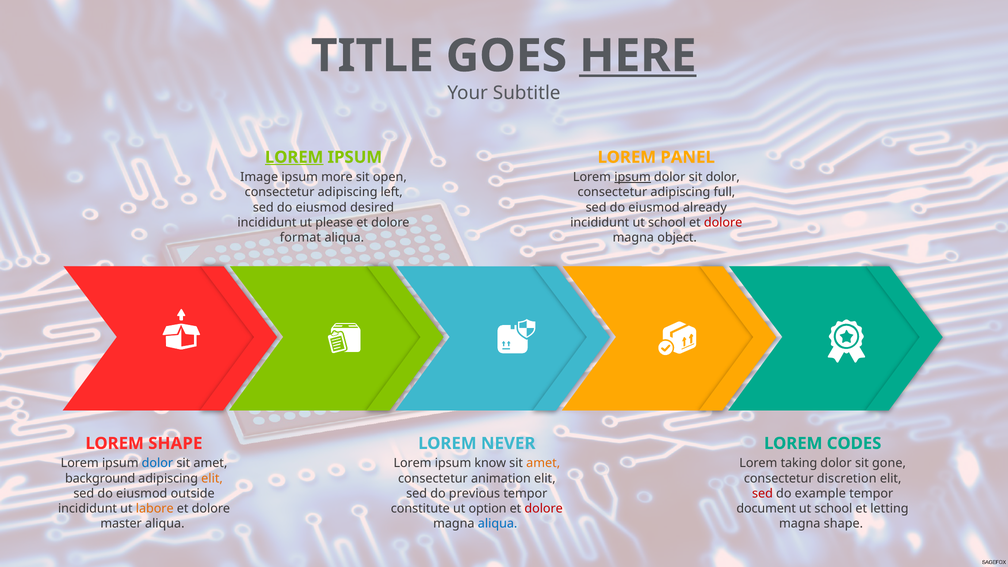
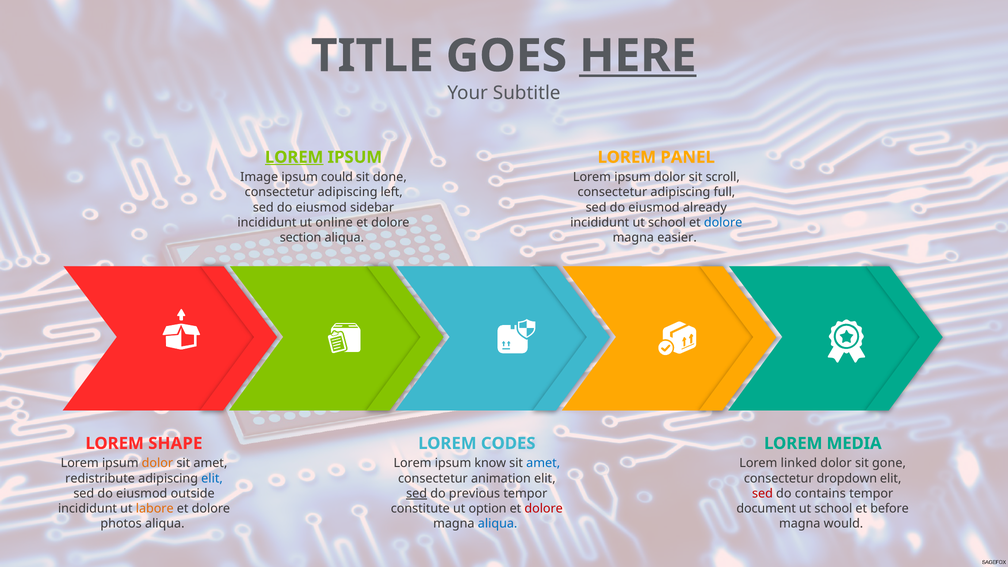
more: more -> could (337, 177)
open: open -> done (390, 177)
ipsum underline: present -> none (633, 177)
sit dolor: dolor -> scroll (723, 177)
desired: desired -> sidebar (372, 207)
please: please -> online (334, 222)
dolore colour: red -> blue (723, 222)
format: format -> section (301, 238)
object: object -> easier (677, 238)
NEVER: NEVER -> CODES (508, 443)
CODES: CODES -> MEDIA (854, 443)
dolor colour: blue -> orange (157, 463)
amet colour: orange -> blue (543, 463)
taking: taking -> linked (799, 463)
background: background -> redistribute (100, 478)
elit colour: orange -> blue (212, 478)
discretion: discretion -> dropdown (847, 478)
sed underline: none -> present (417, 493)
example: example -> contains (820, 493)
letting: letting -> before (890, 509)
master: master -> photos (121, 524)
magna shape: shape -> would (843, 524)
